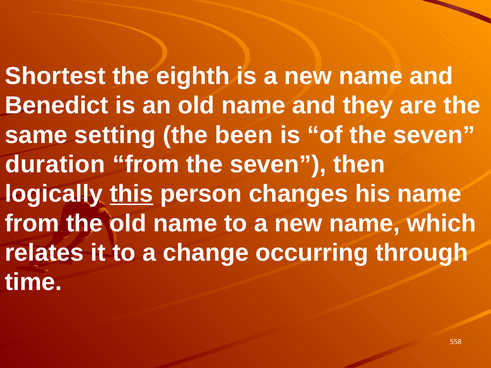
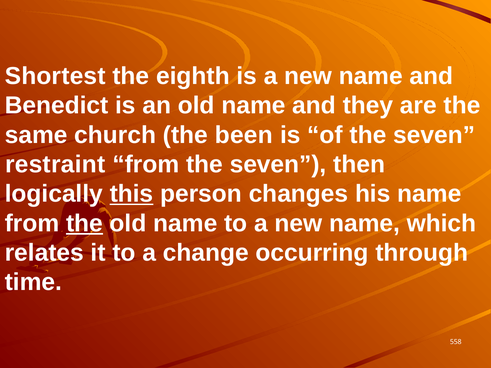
setting: setting -> church (115, 135)
duration: duration -> restraint (55, 165)
the underline: none -> present (85, 223)
